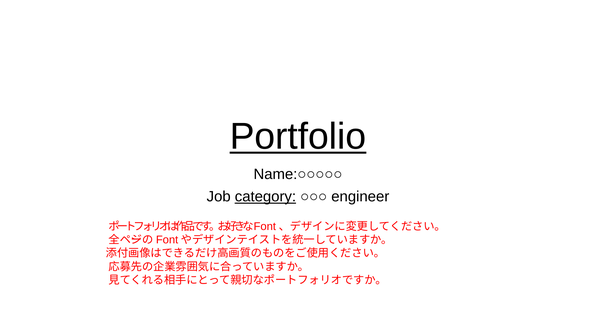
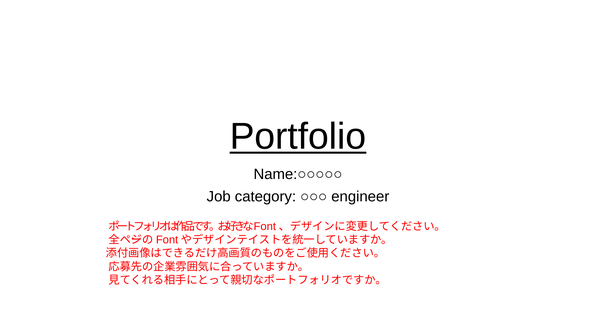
category underline: present -> none (265, 196)
